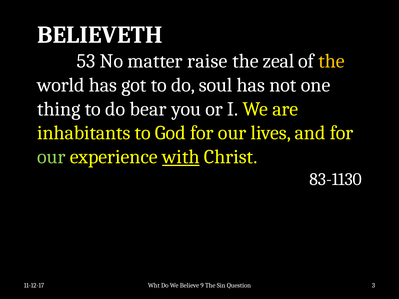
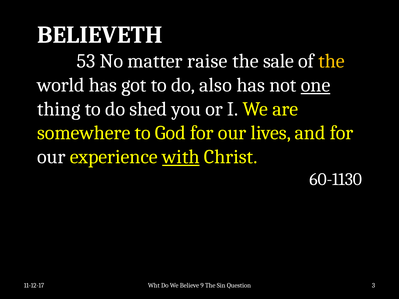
zeal: zeal -> sale (278, 61)
soul: soul -> also (215, 85)
one underline: none -> present (316, 85)
bear: bear -> shed (148, 109)
inhabitants: inhabitants -> somewhere (84, 133)
our colour: light green -> white (51, 157)
83-1130: 83-1130 -> 60-1130 (336, 179)
